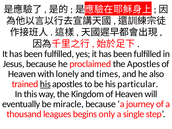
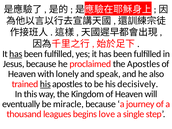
has underline: none -> present (16, 54)
times: times -> speak (108, 74)
particular: particular -> decisively (138, 84)
only: only -> love (107, 114)
